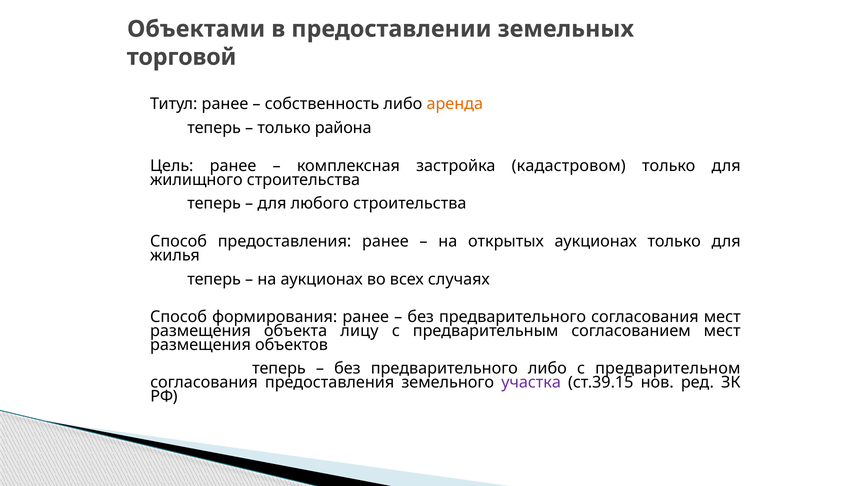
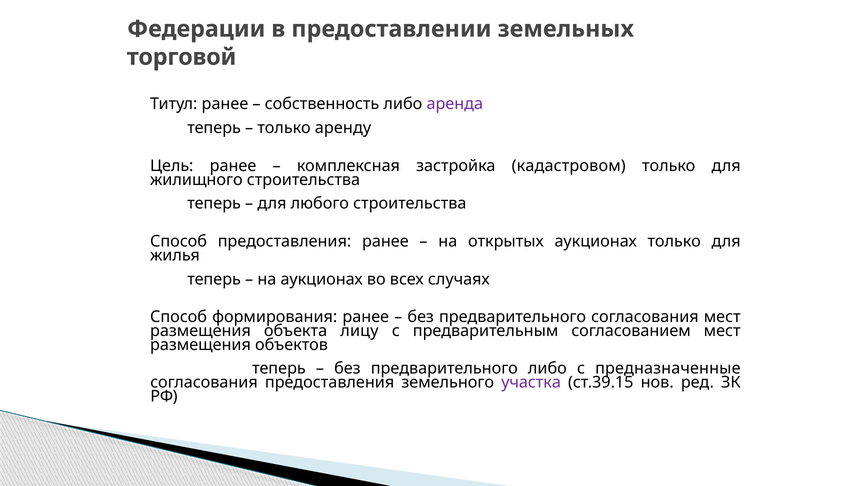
Объектами: Объектами -> Федерации (196, 29)
аренда colour: orange -> purple (455, 104)
района: района -> аренду (343, 128)
предварительном: предварительном -> предназначенные (668, 369)
